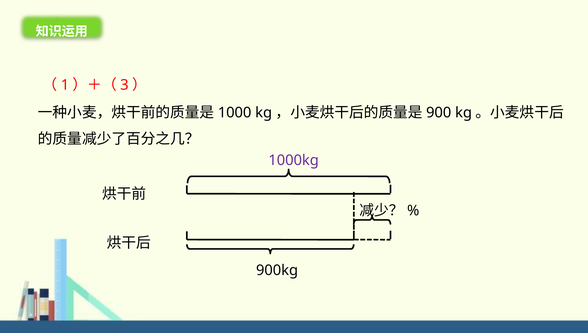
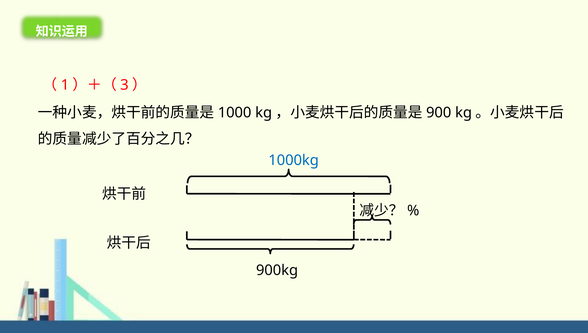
1000kg colour: purple -> blue (294, 161)
